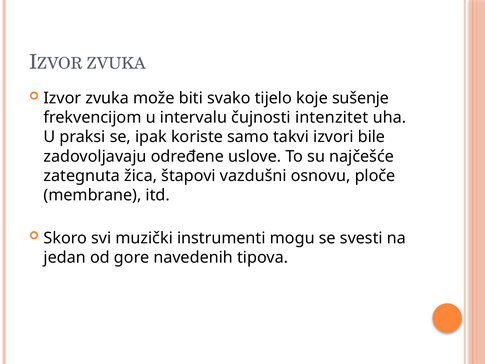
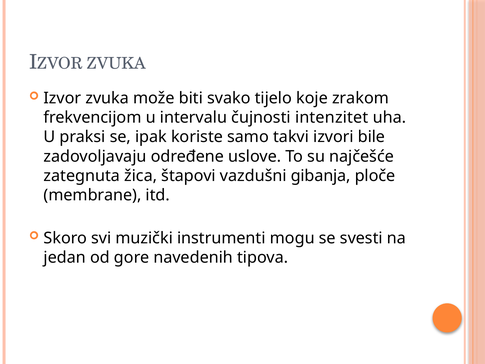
sušenje: sušenje -> zrakom (360, 98)
osnovu: osnovu -> gibanja (321, 176)
